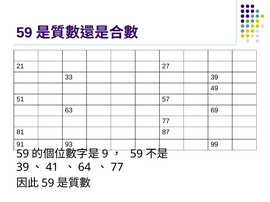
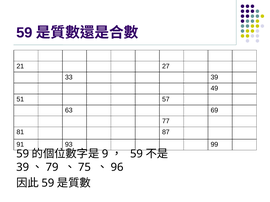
41: 41 -> 79 (52, 168)
64: 64 -> 75 (85, 168)
77: 77 -> 96 (117, 168)
